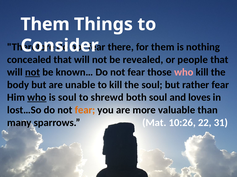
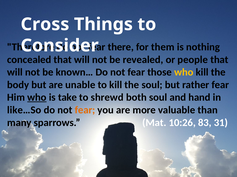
Them: Them -> Cross (45, 24)
not underline: present -> none (33, 72)
who colour: pink -> yellow (184, 72)
is soul: soul -> take (67, 98)
loves: loves -> hand (199, 98)
lost…So: lost…So -> like…So (24, 110)
22: 22 -> 83 (205, 123)
